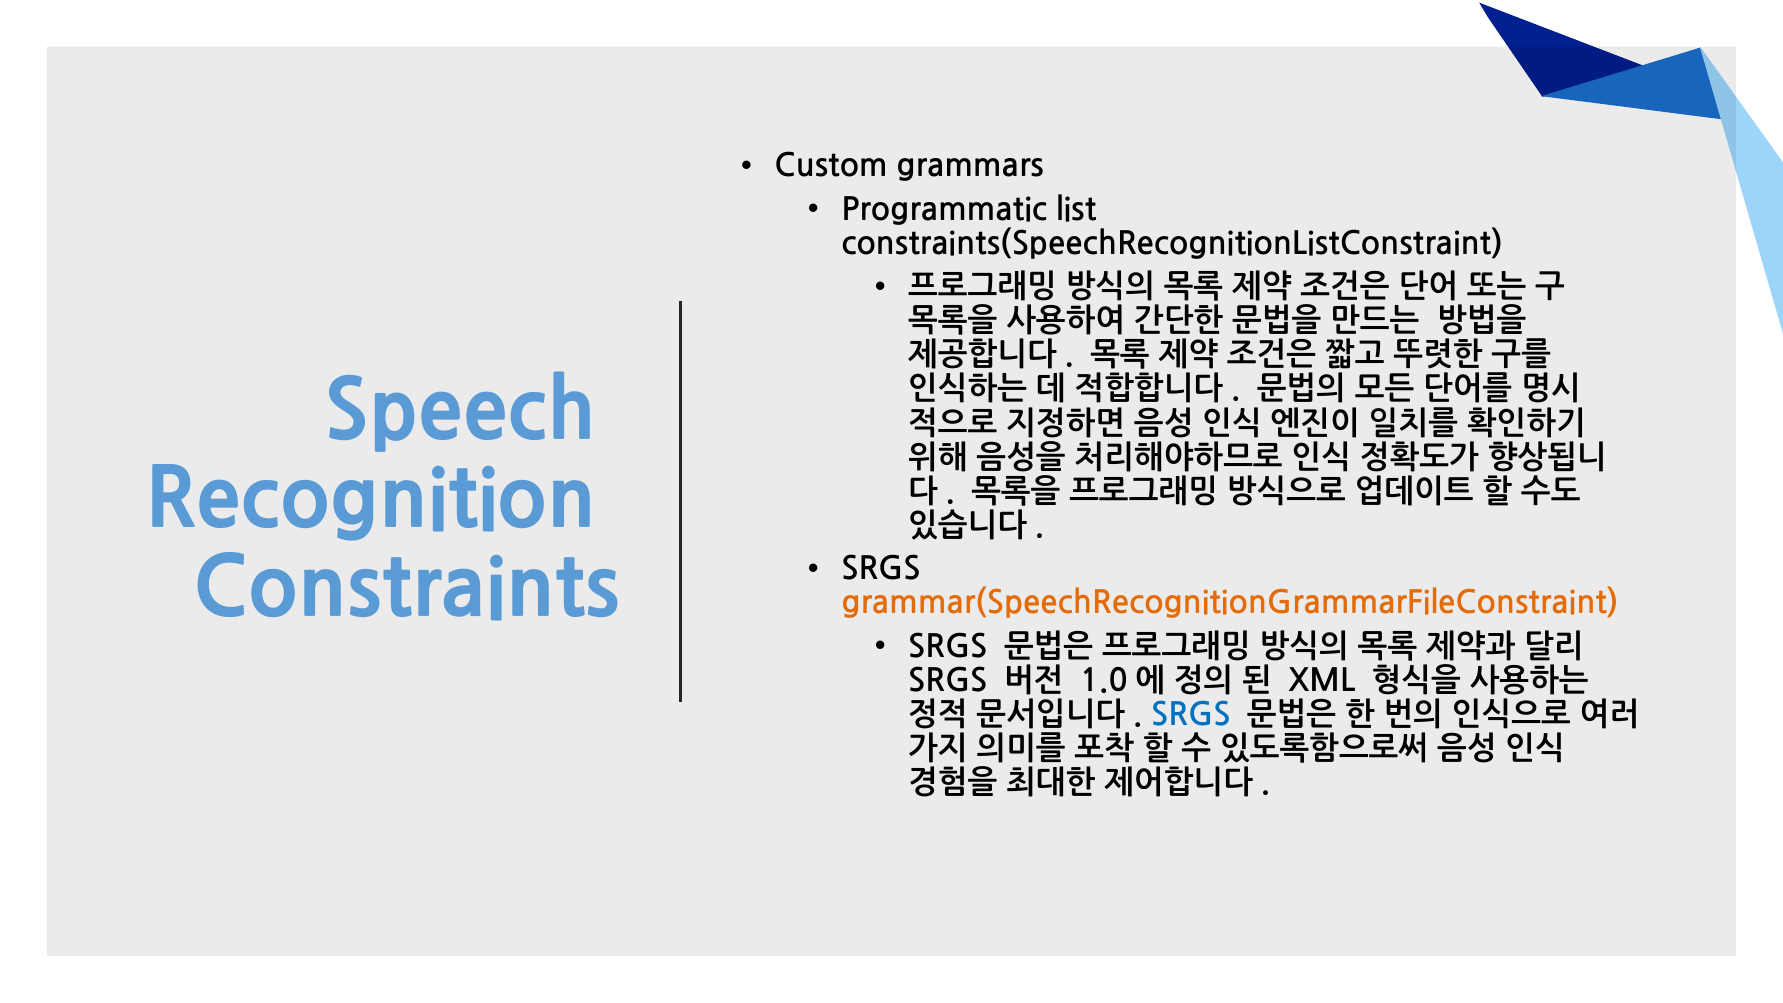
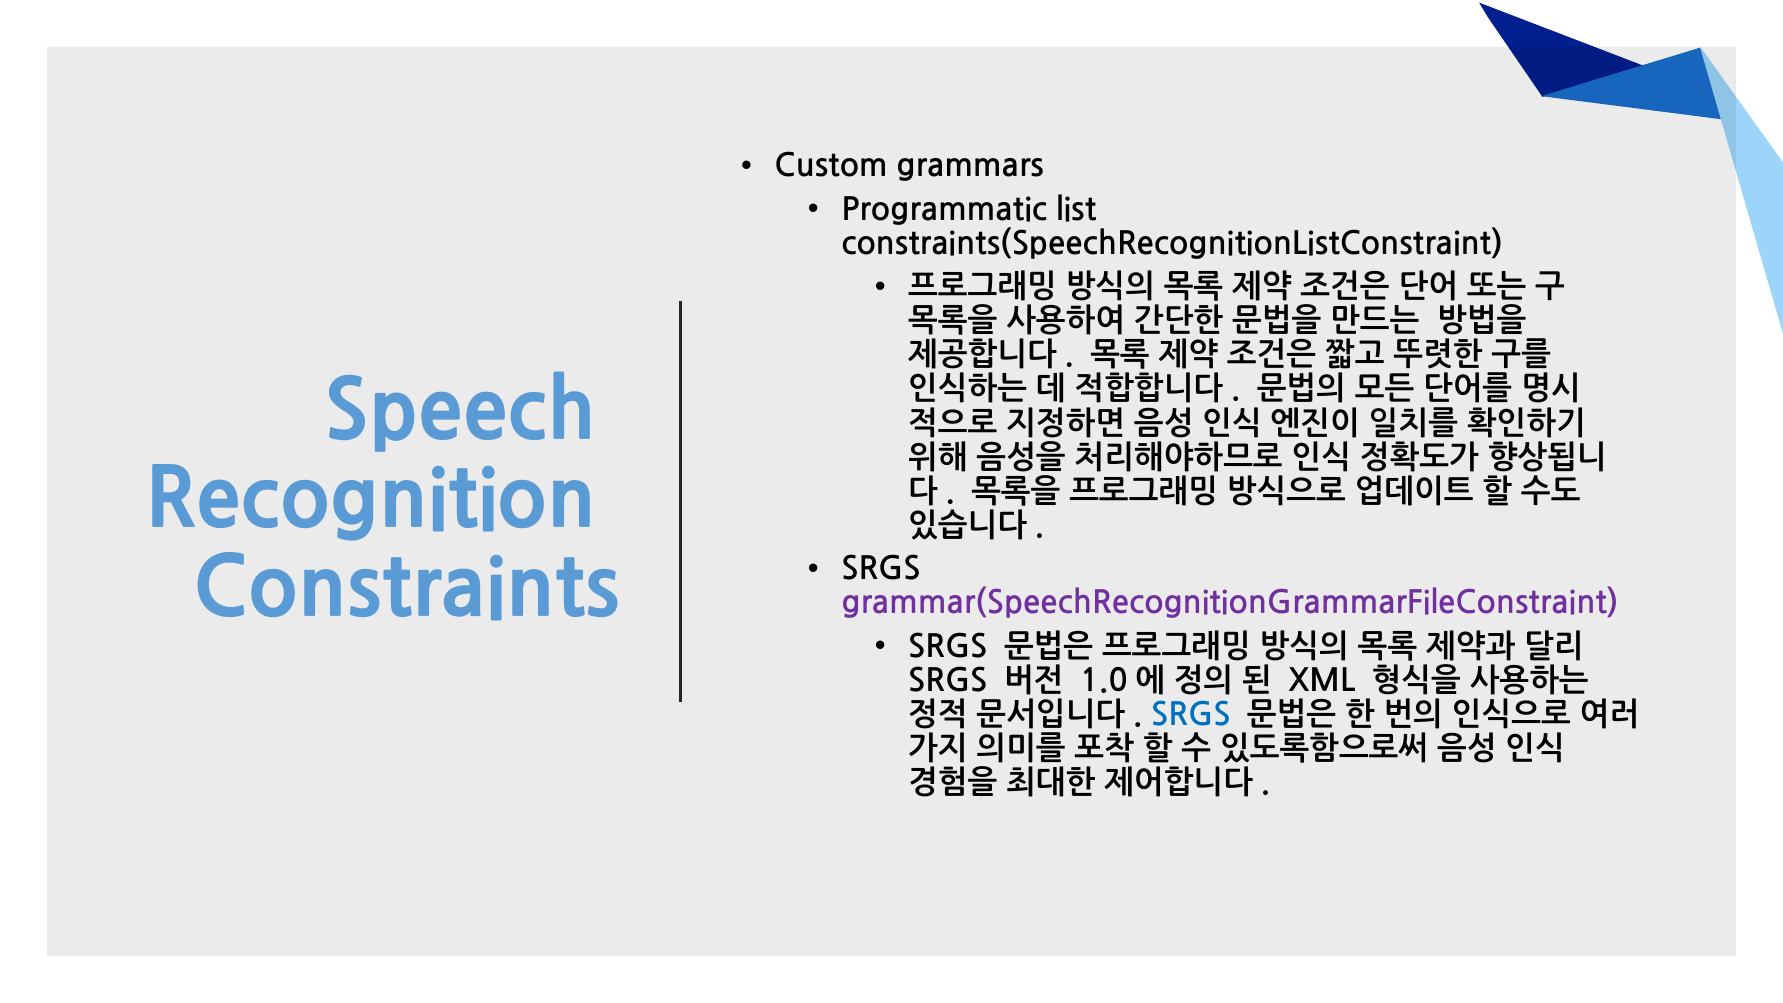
grammar(SpeechRecognitionGrammarFileConstraint colour: orange -> purple (1230, 603)
